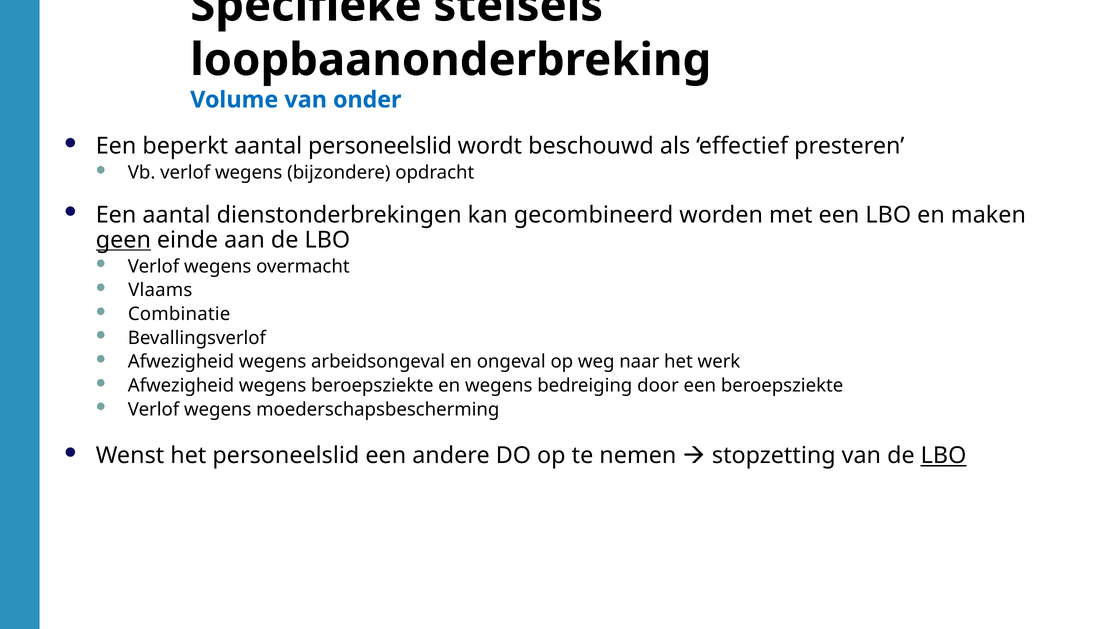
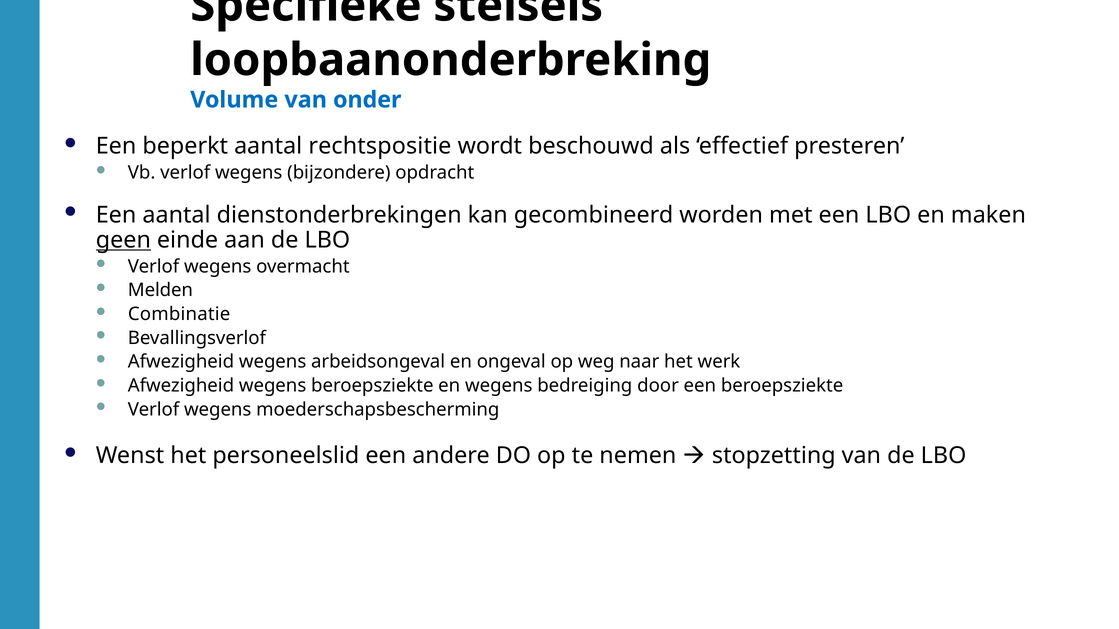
aantal personeelslid: personeelslid -> rechtspositie (380, 146)
Vlaams: Vlaams -> Melden (160, 290)
LBO underline: present -> none (944, 456)
